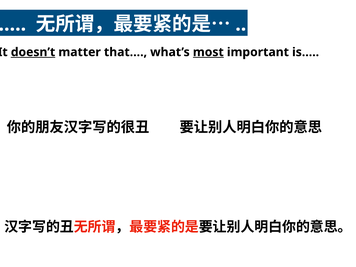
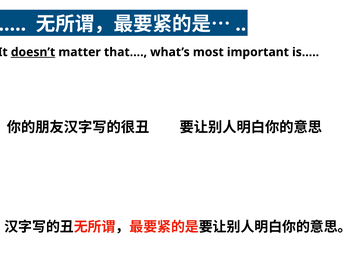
most underline: present -> none (208, 52)
